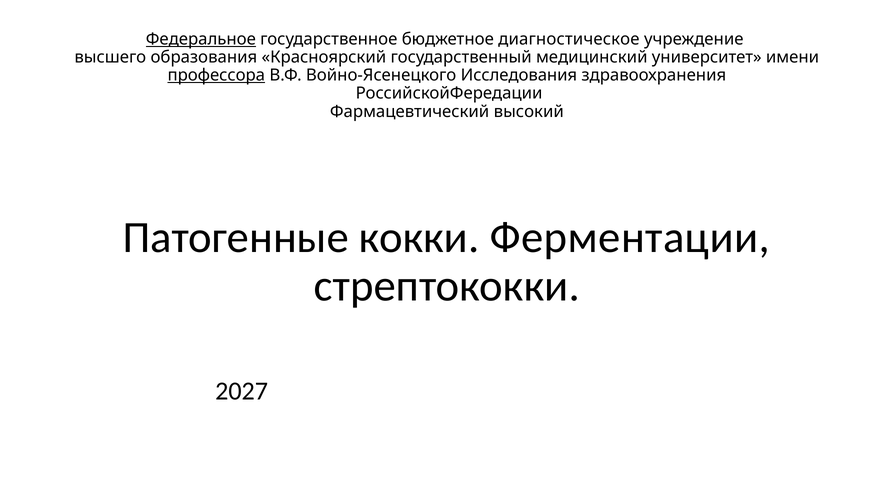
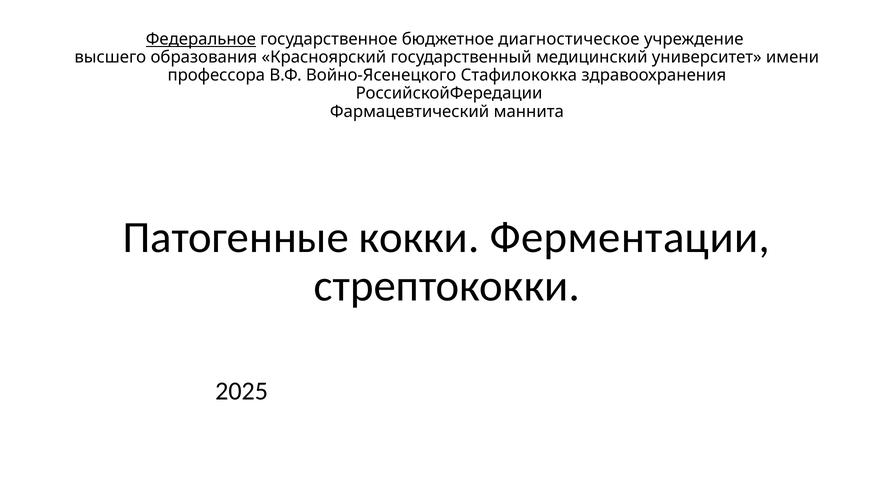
профессора underline: present -> none (216, 75)
Исследования: Исследования -> Стафилококка (519, 75)
высокий: высокий -> маннита (529, 111)
2027: 2027 -> 2025 (242, 391)
